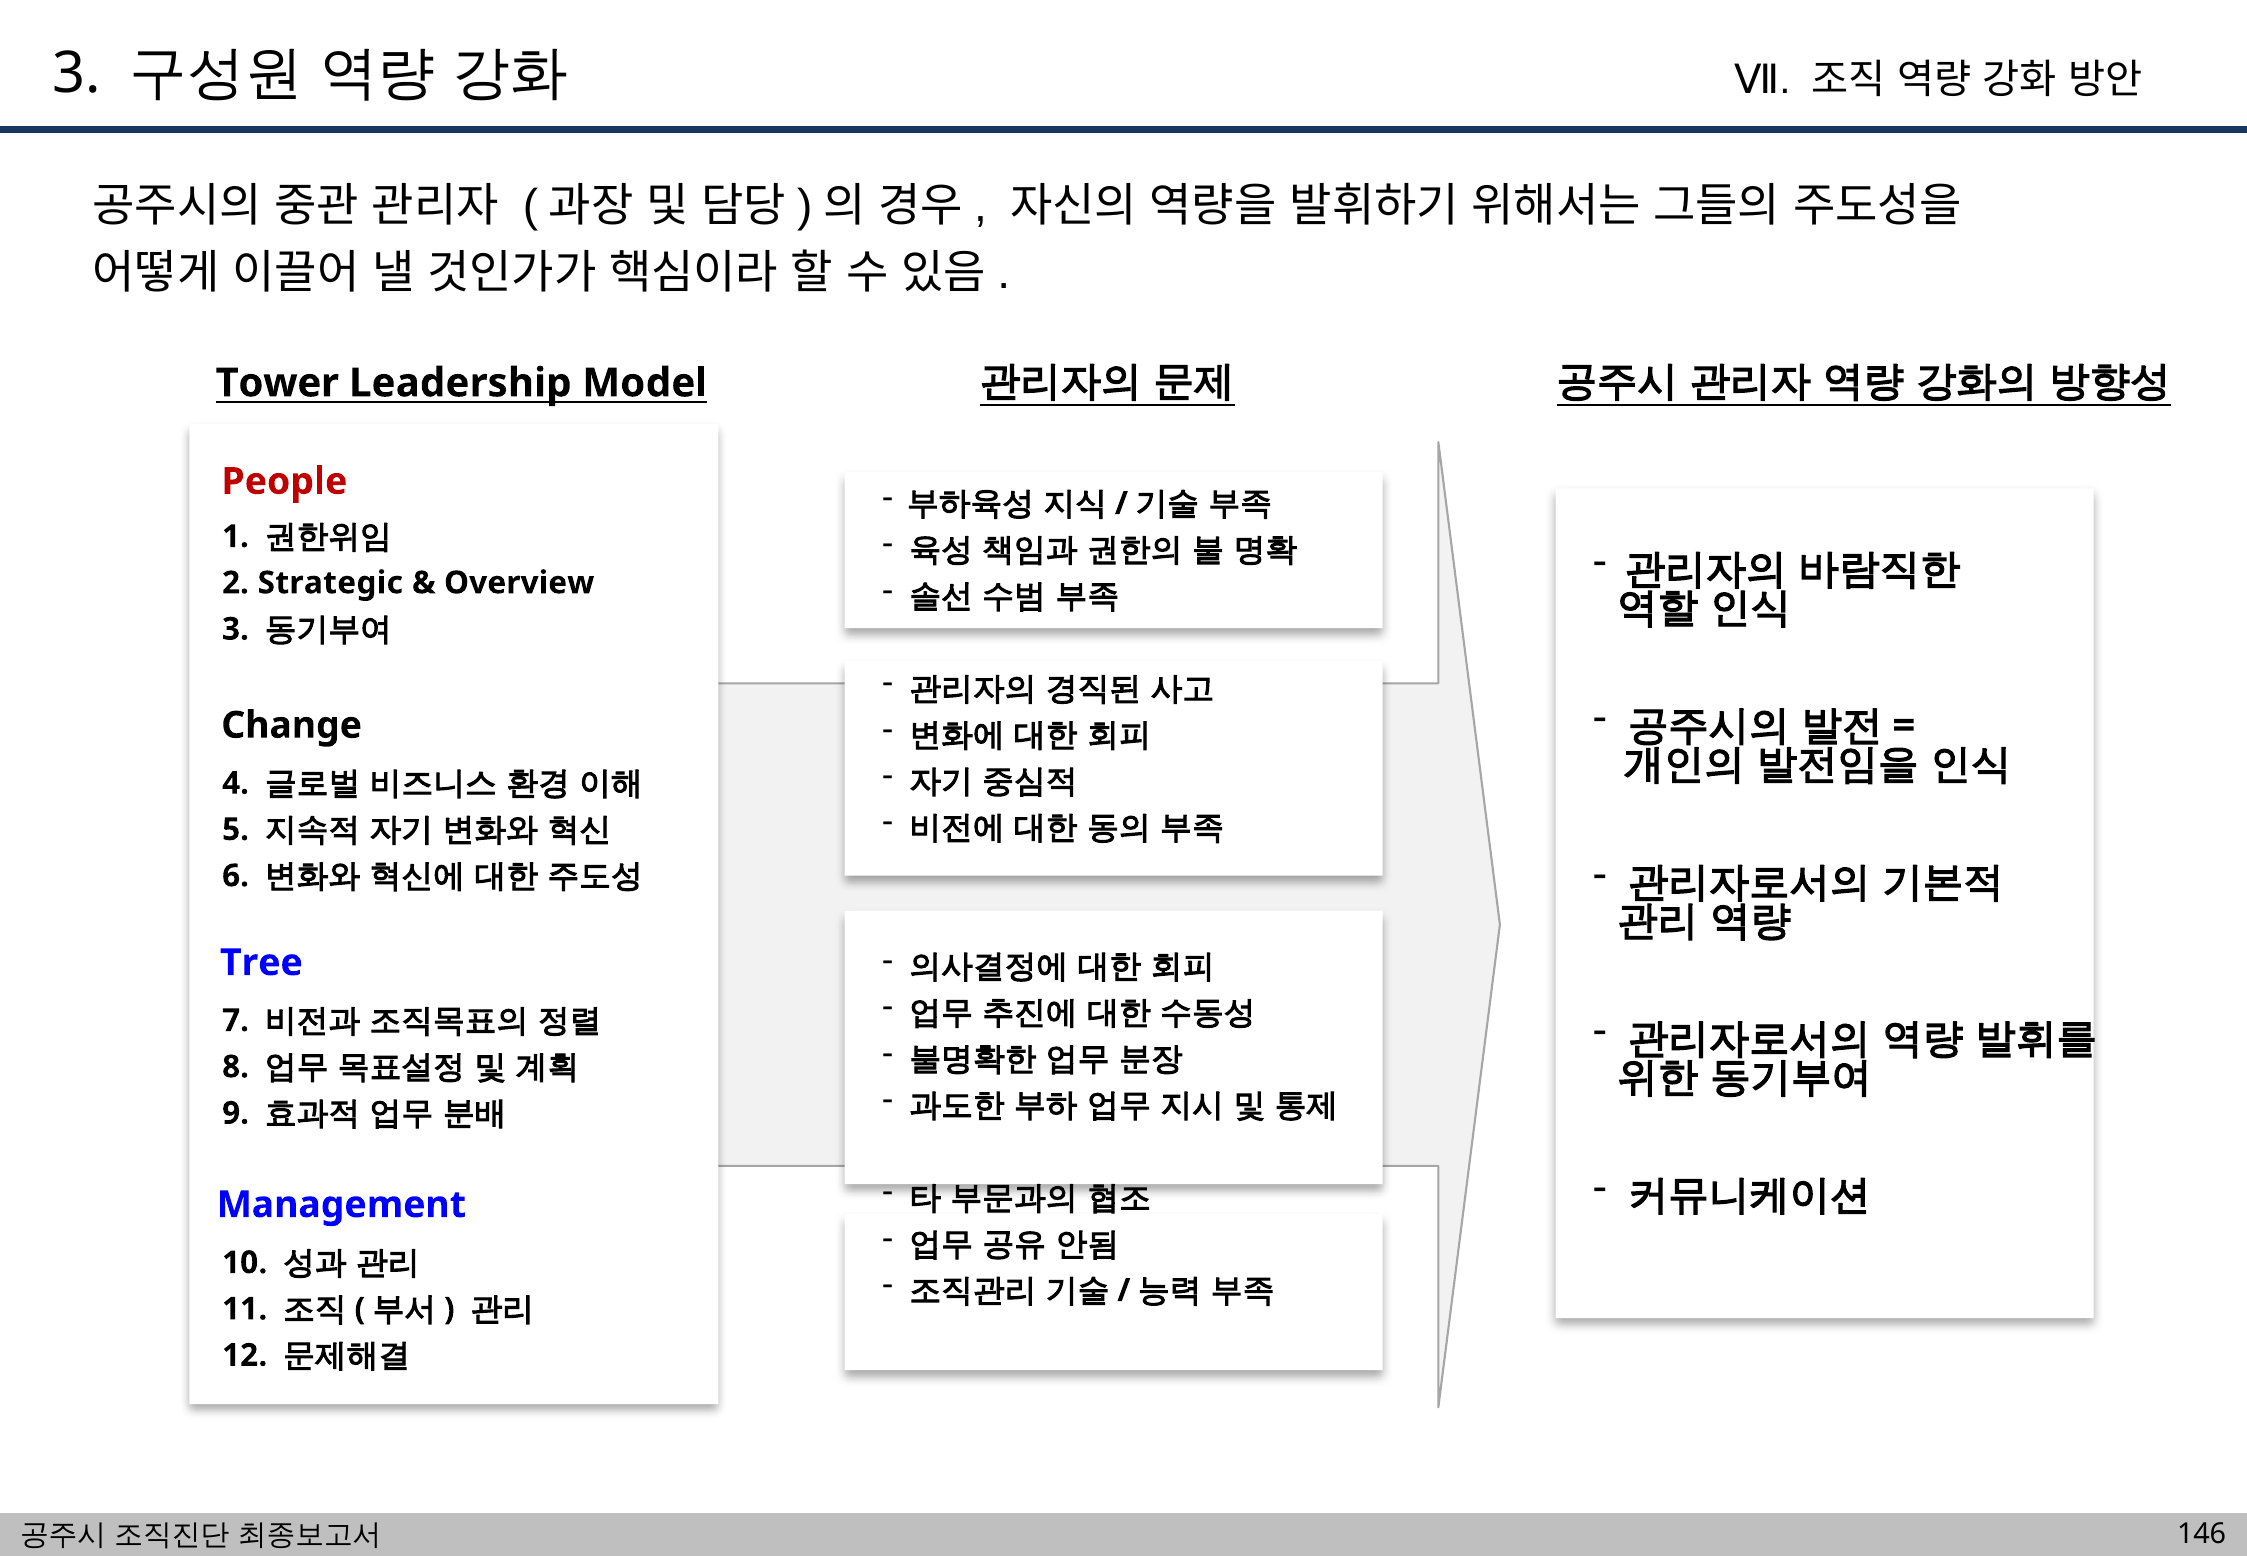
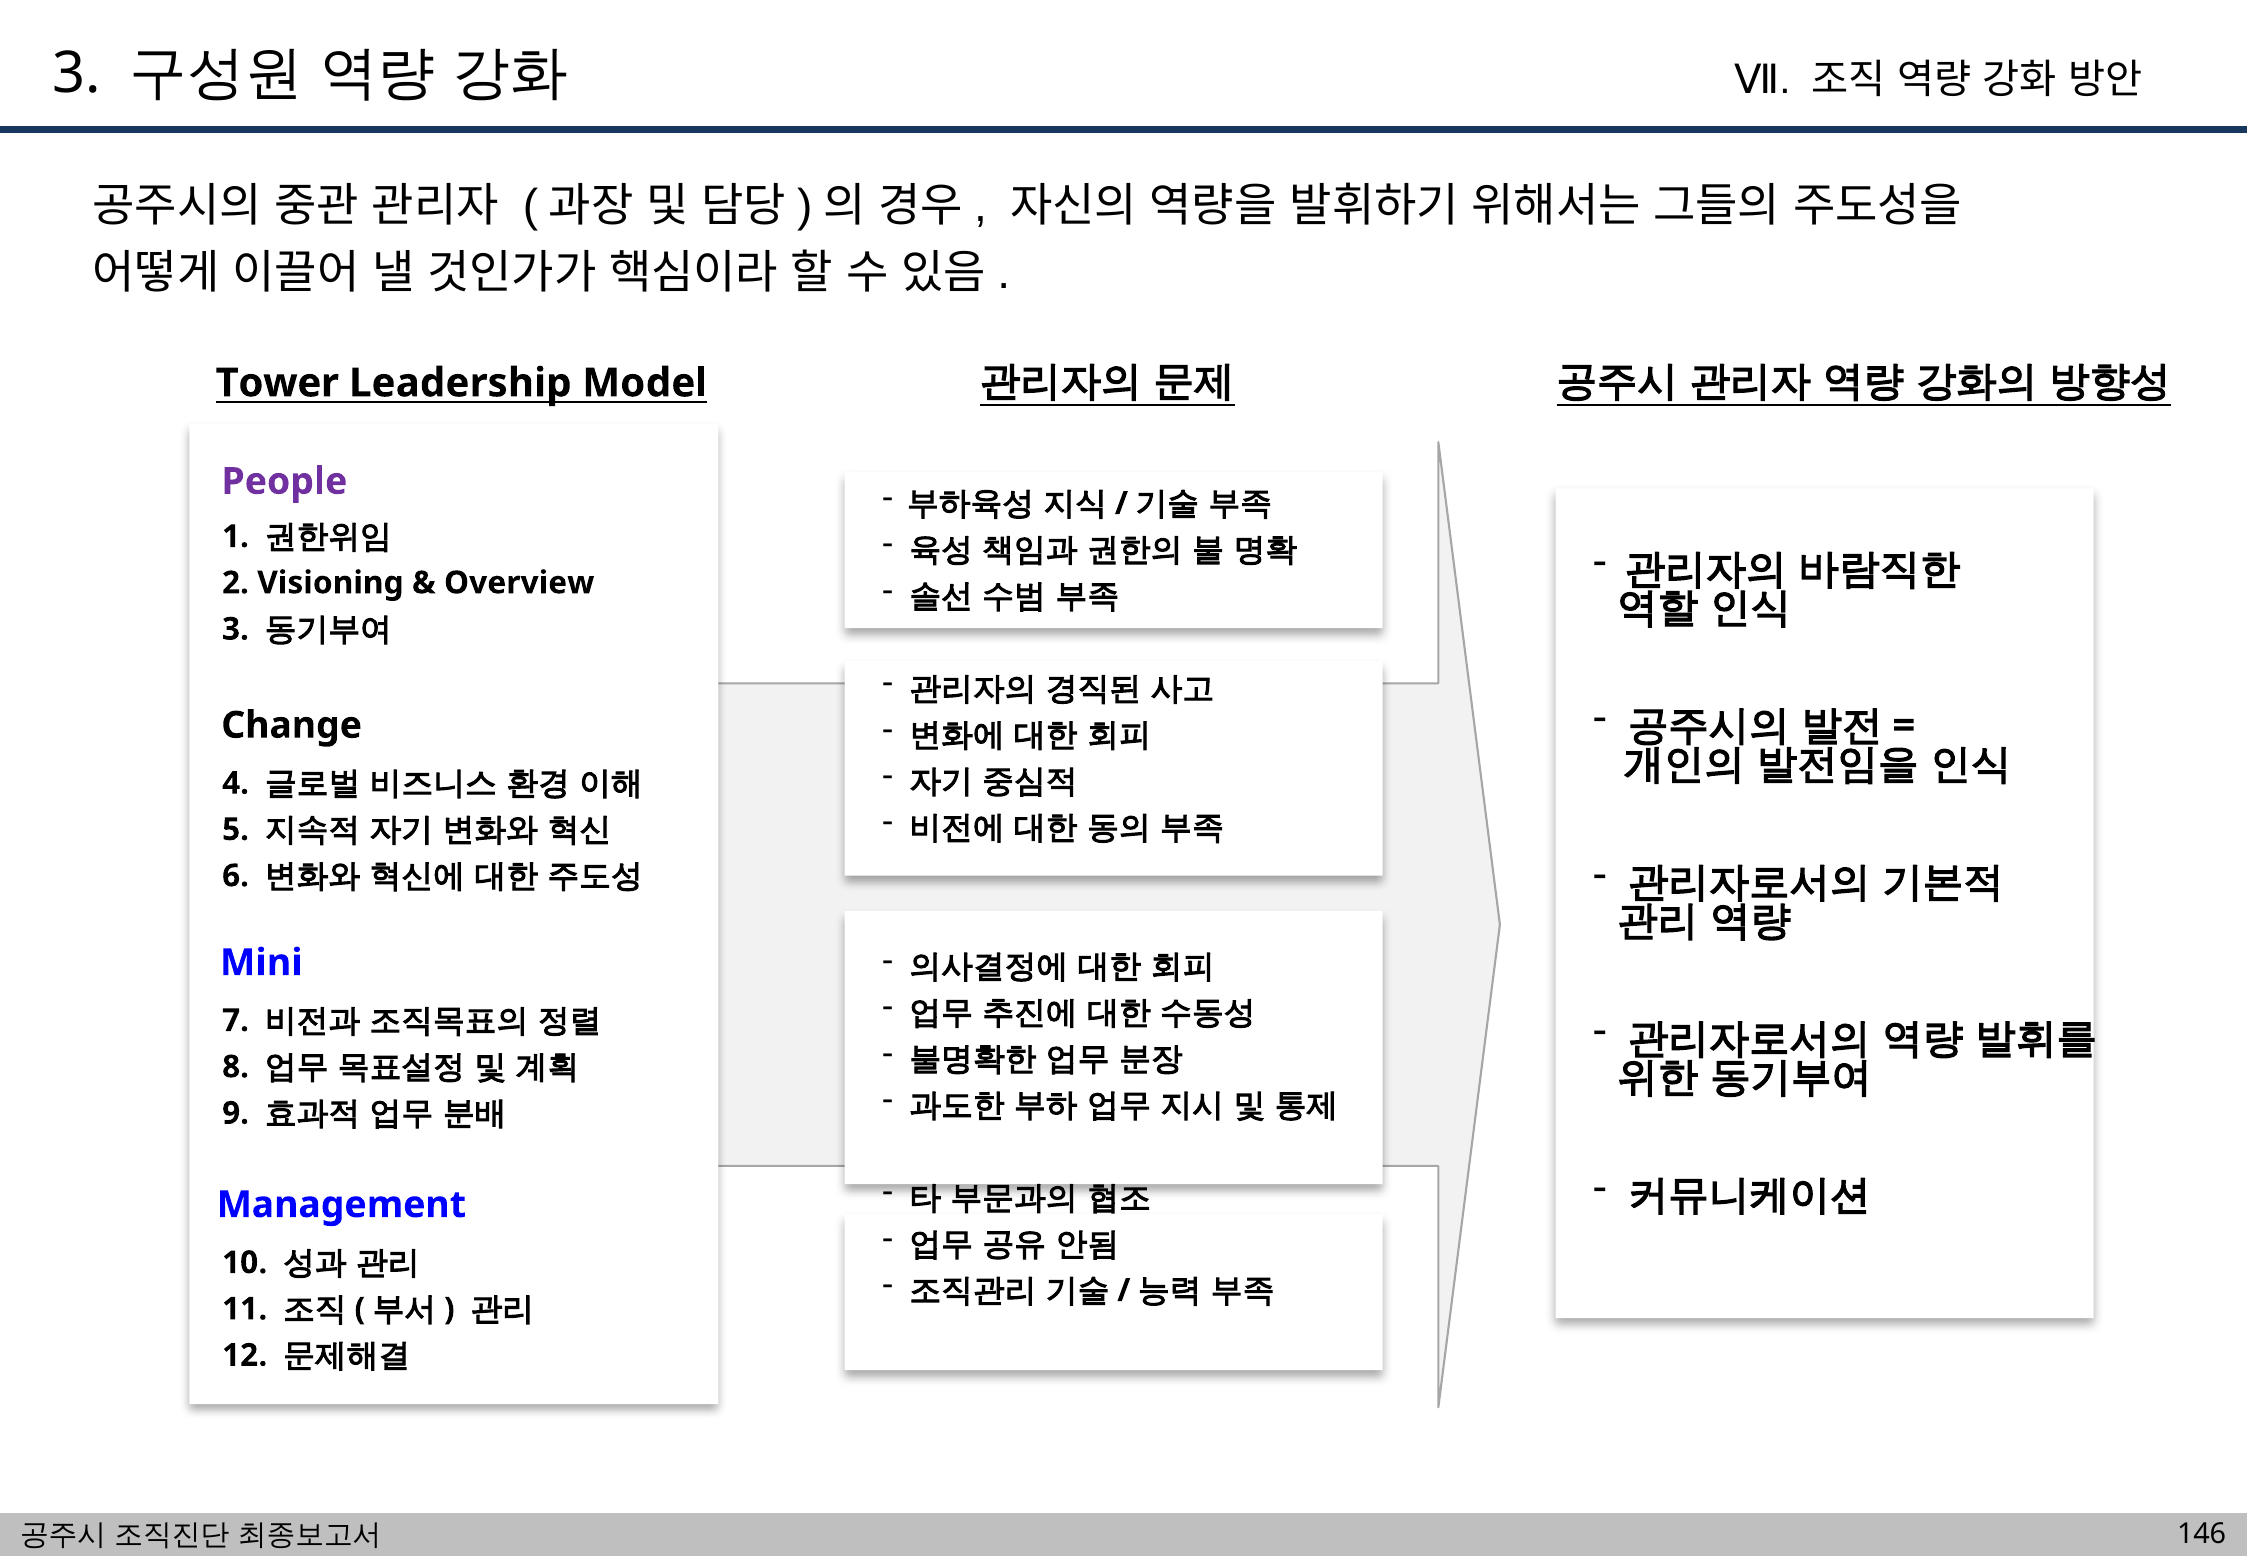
People colour: red -> purple (284, 481)
Strategic: Strategic -> Visioning (330, 583)
Tree: Tree -> Mini (261, 962)
